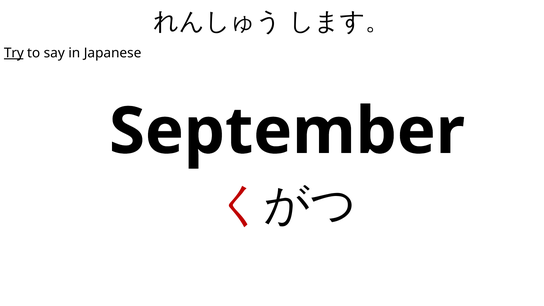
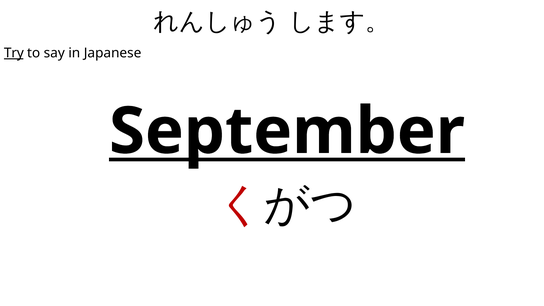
September underline: none -> present (287, 131)
